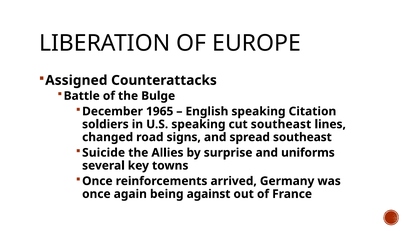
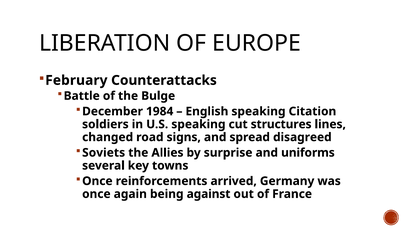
Assigned: Assigned -> February (76, 80)
1965: 1965 -> 1984 (160, 111)
cut southeast: southeast -> structures (281, 124)
spread southeast: southeast -> disagreed (302, 137)
Suicide: Suicide -> Soviets (104, 152)
